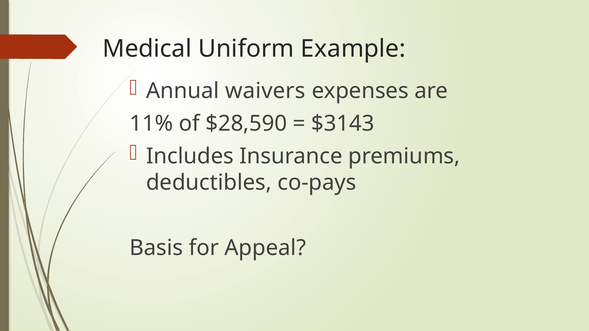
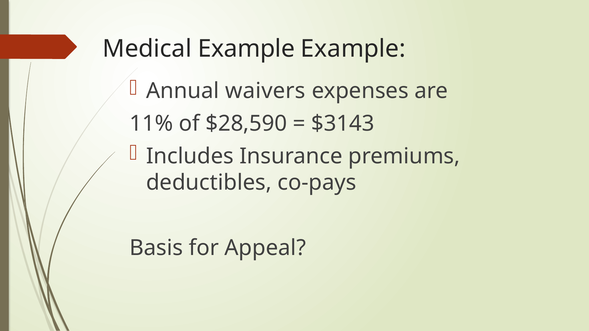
Medical Uniform: Uniform -> Example (246, 49)
